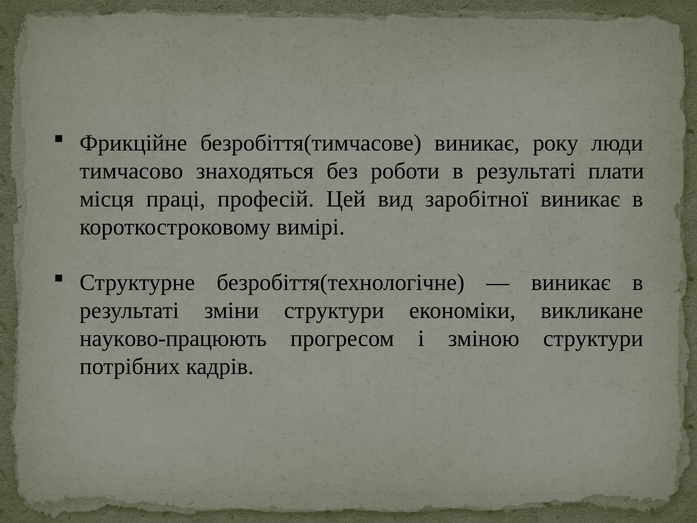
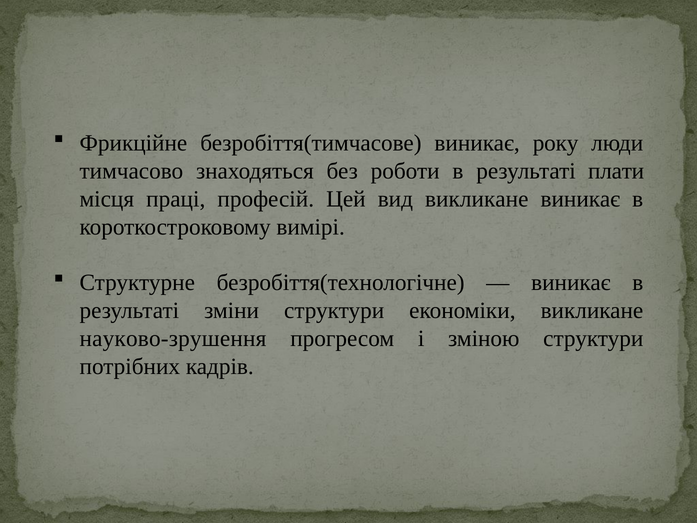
вид заробітної: заробітної -> викликане (477, 199)
науково-працюють: науково-працюють -> науково-зрушення (173, 338)
